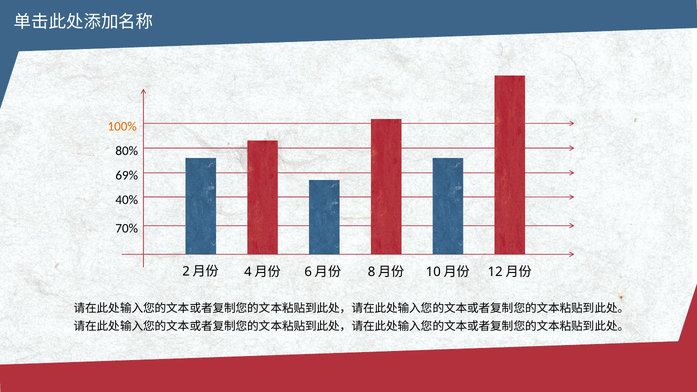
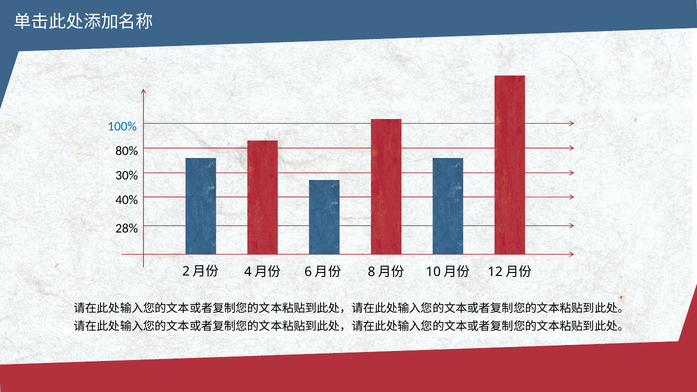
100% colour: orange -> blue (122, 126)
69%: 69% -> 30% (127, 175)
70%: 70% -> 28% (127, 229)
